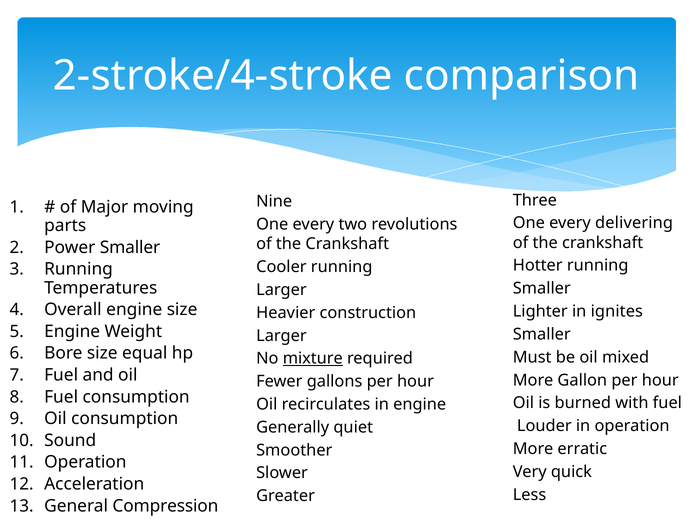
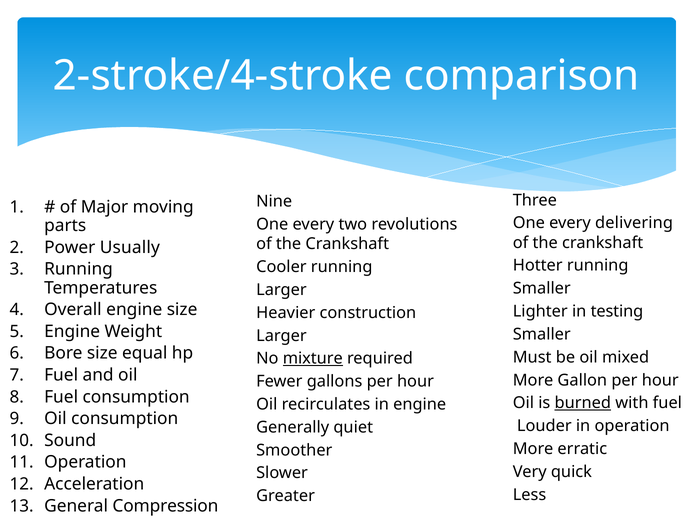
Power Smaller: Smaller -> Usually (130, 248)
ignites: ignites -> testing (617, 312)
burned underline: none -> present (583, 404)
